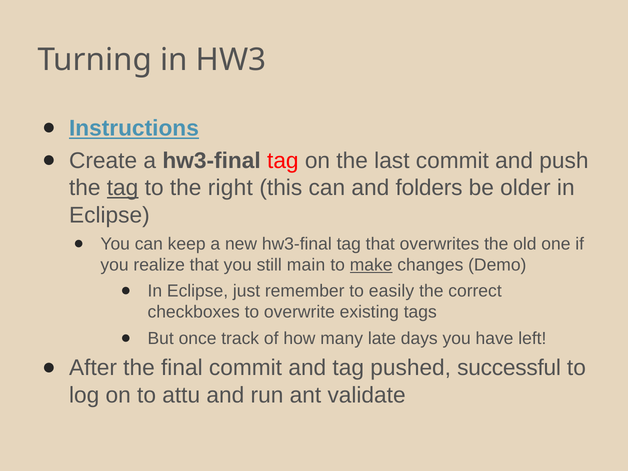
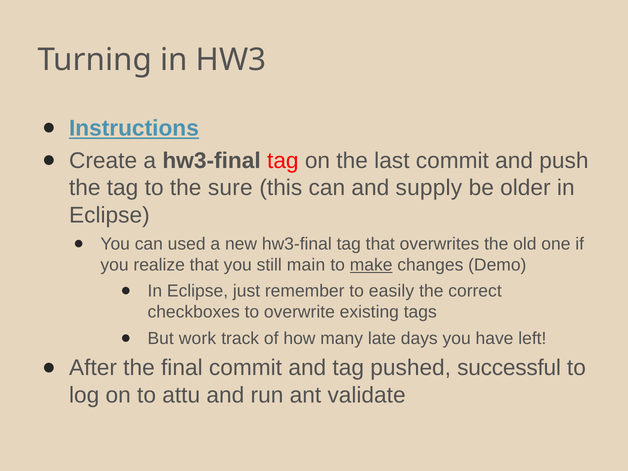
tag underline: present -> none (123, 188)
right: right -> sure (230, 188)
folders: folders -> supply (429, 188)
keep: keep -> used (187, 244)
once: once -> work (197, 338)
